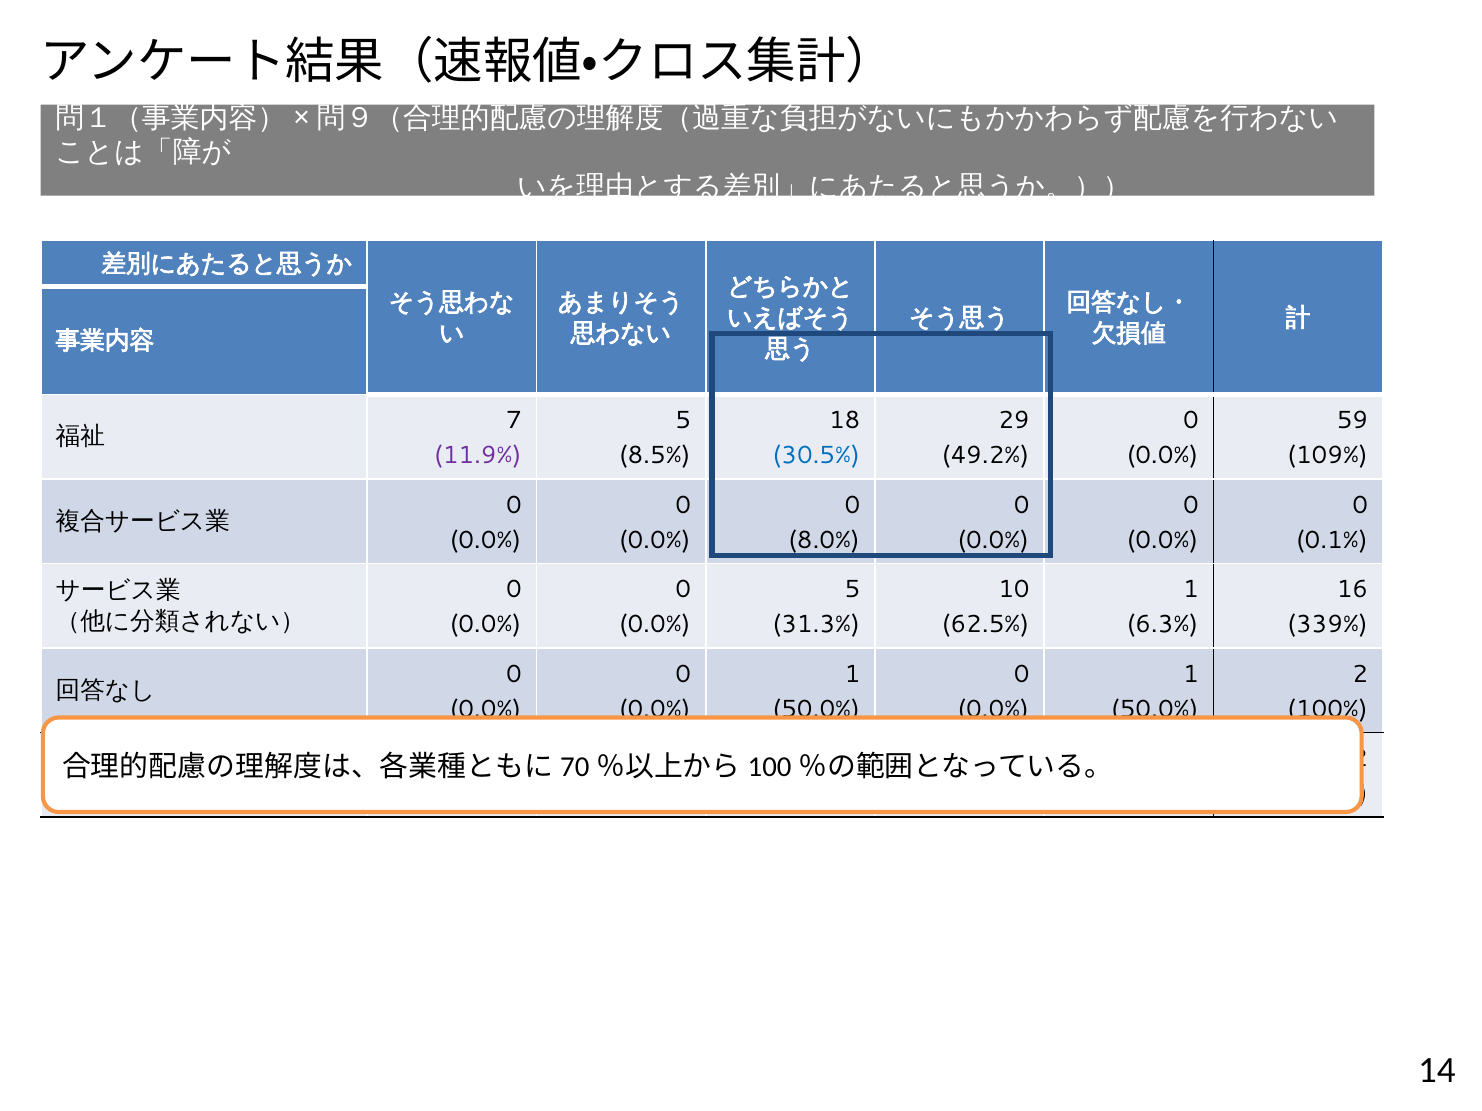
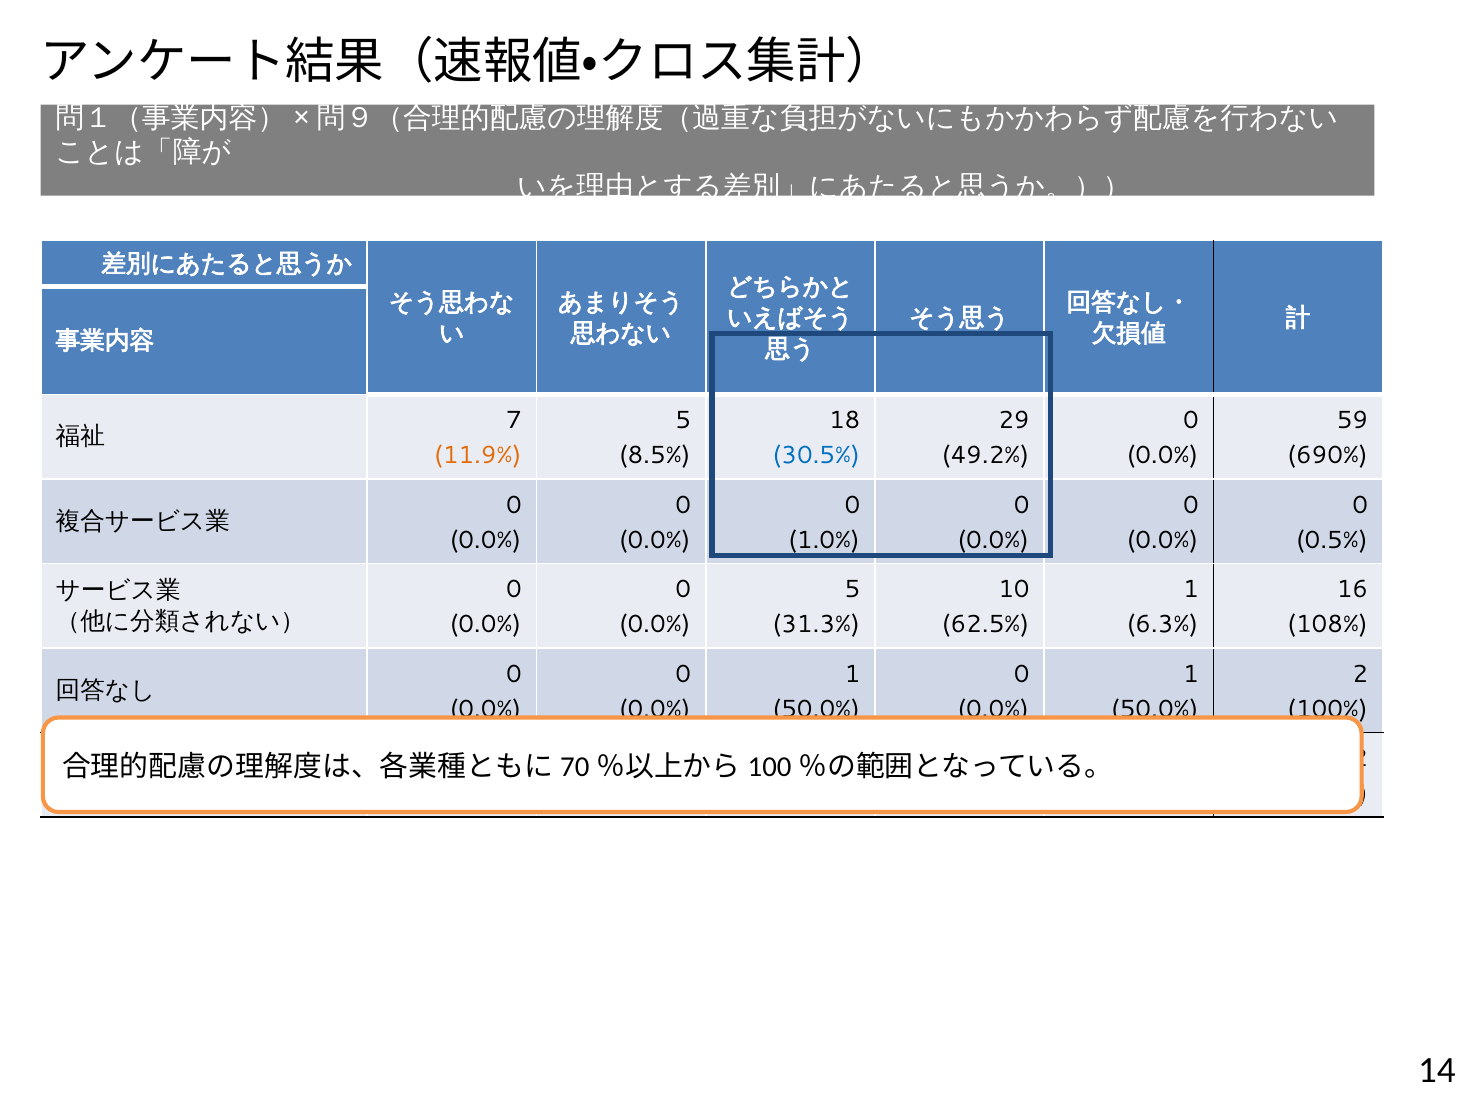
11.9% colour: purple -> orange (478, 456)
109%: 109% -> 690% (1328, 456)
8.0%: 8.0% -> 1.0% (824, 540)
0.1%: 0.1% -> 0.5% (1332, 540)
339%: 339% -> 108% (1328, 625)
